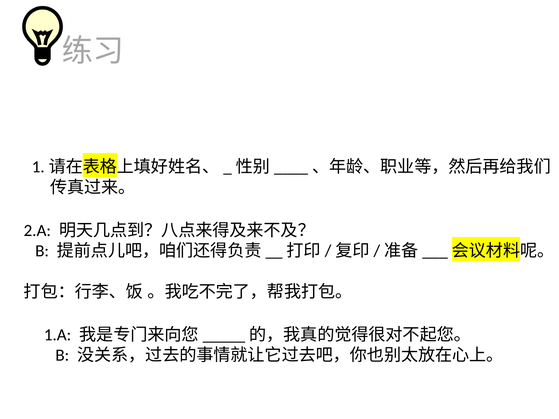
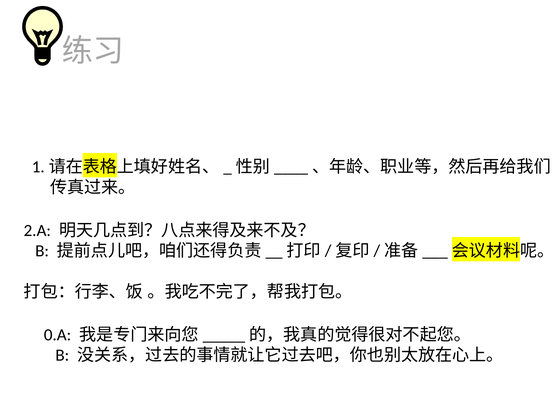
1.A: 1.A -> 0.A (58, 335)
